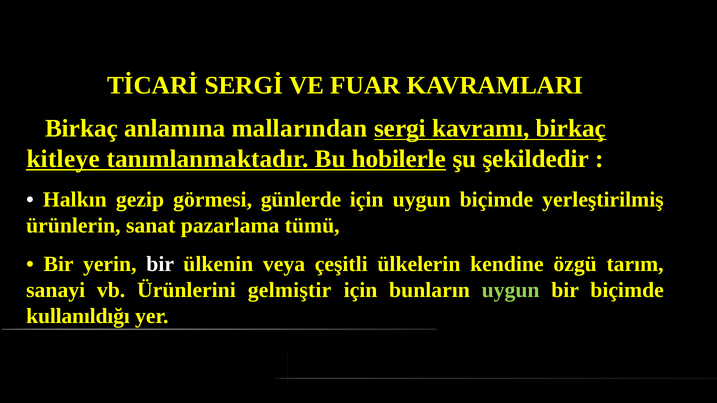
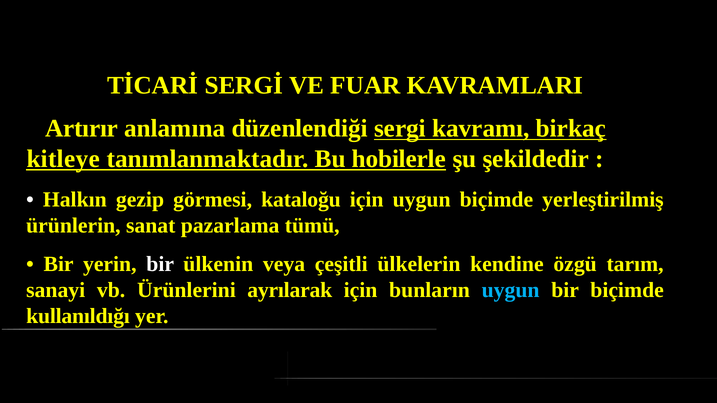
Birkaç: Birkaç -> Artırır (82, 129)
mallarından: mallarından -> düzenlendiği (300, 129)
günlerde: günlerde -> kataloğu (301, 200)
gelmiştir: gelmiştir -> ayrılarak (290, 290)
uygun colour: light green -> light blue (511, 290)
